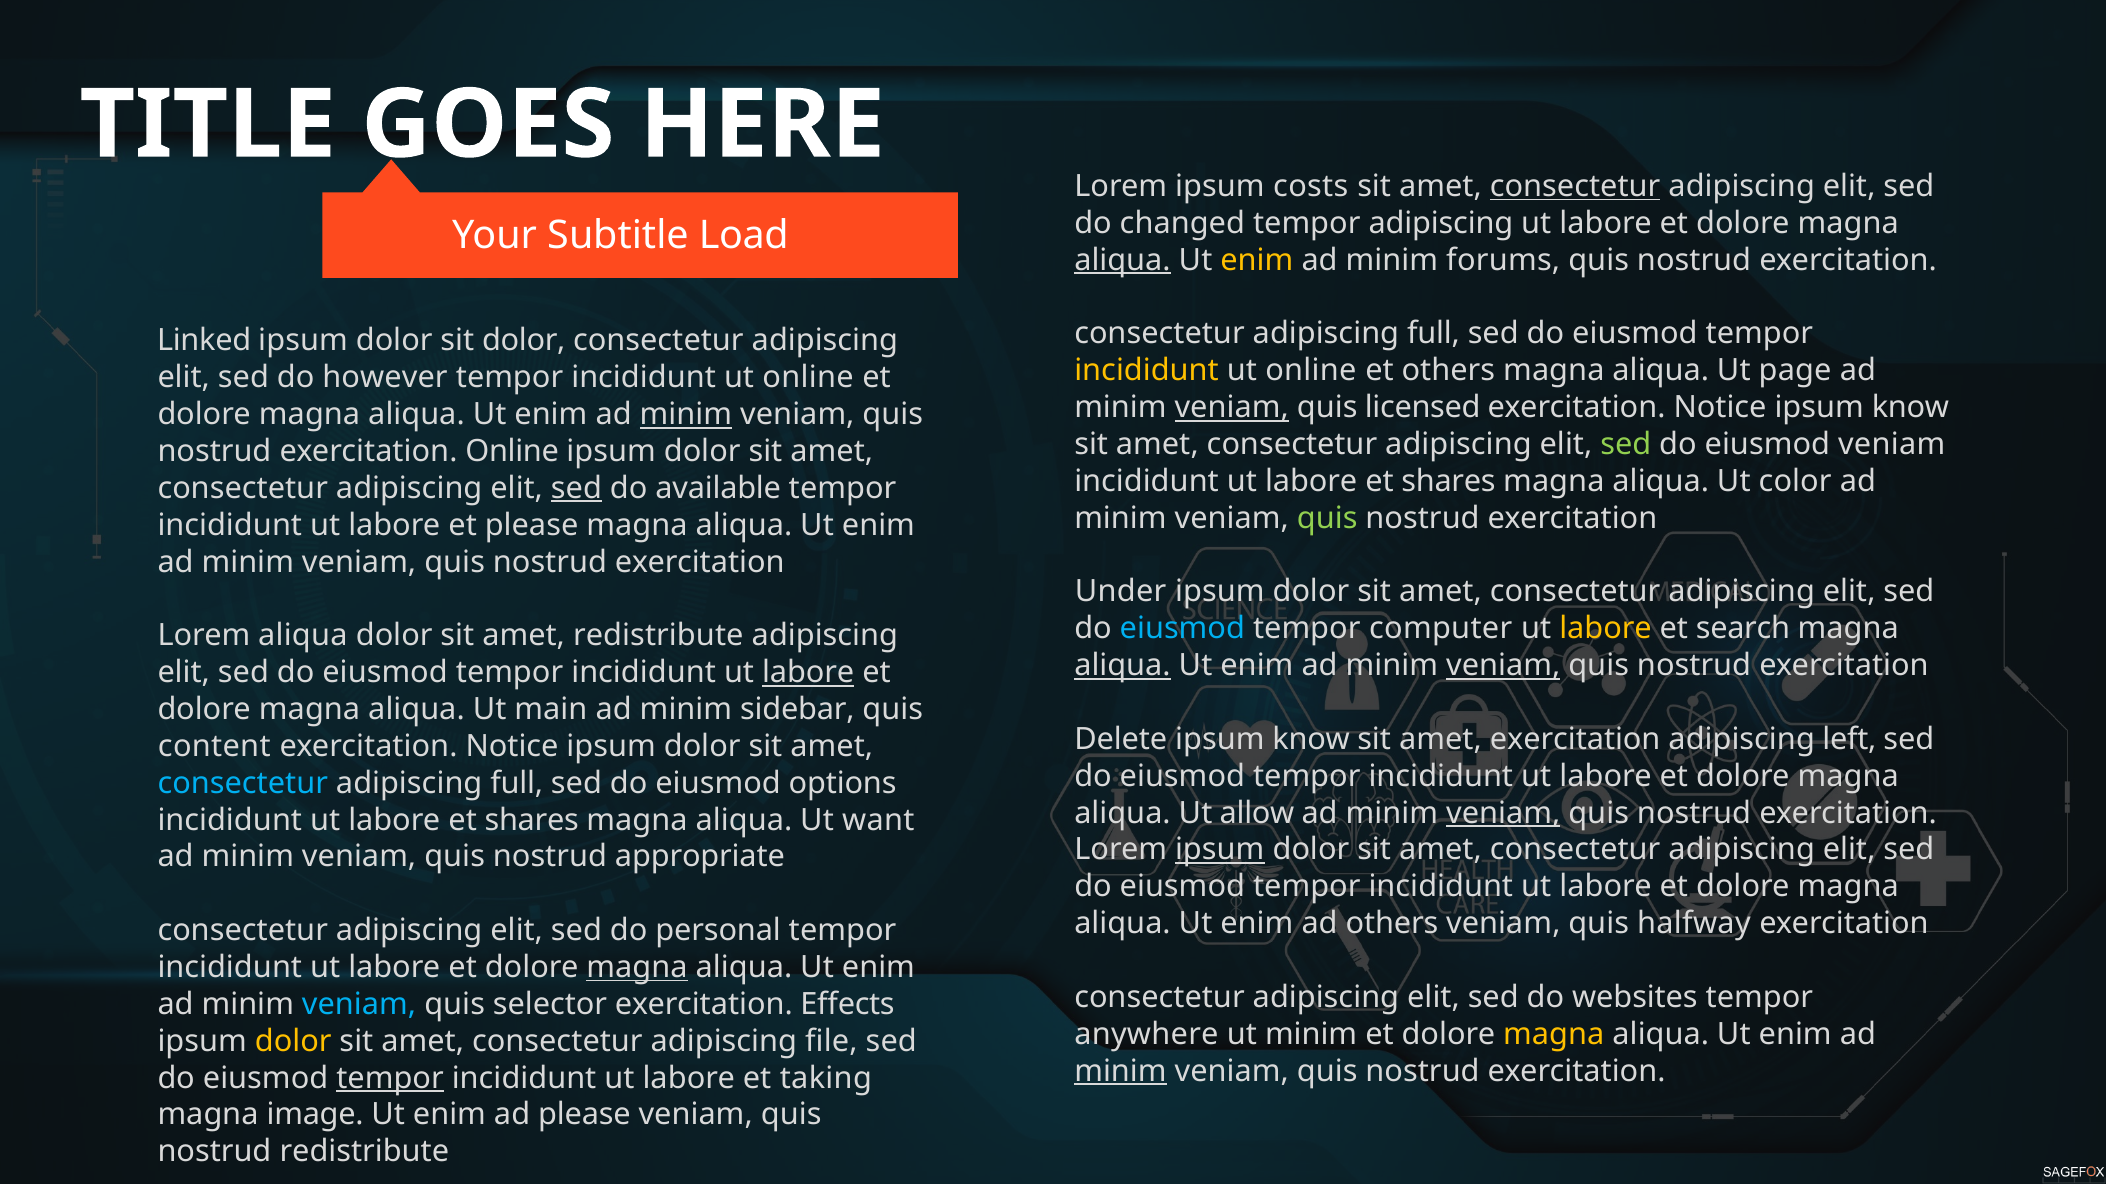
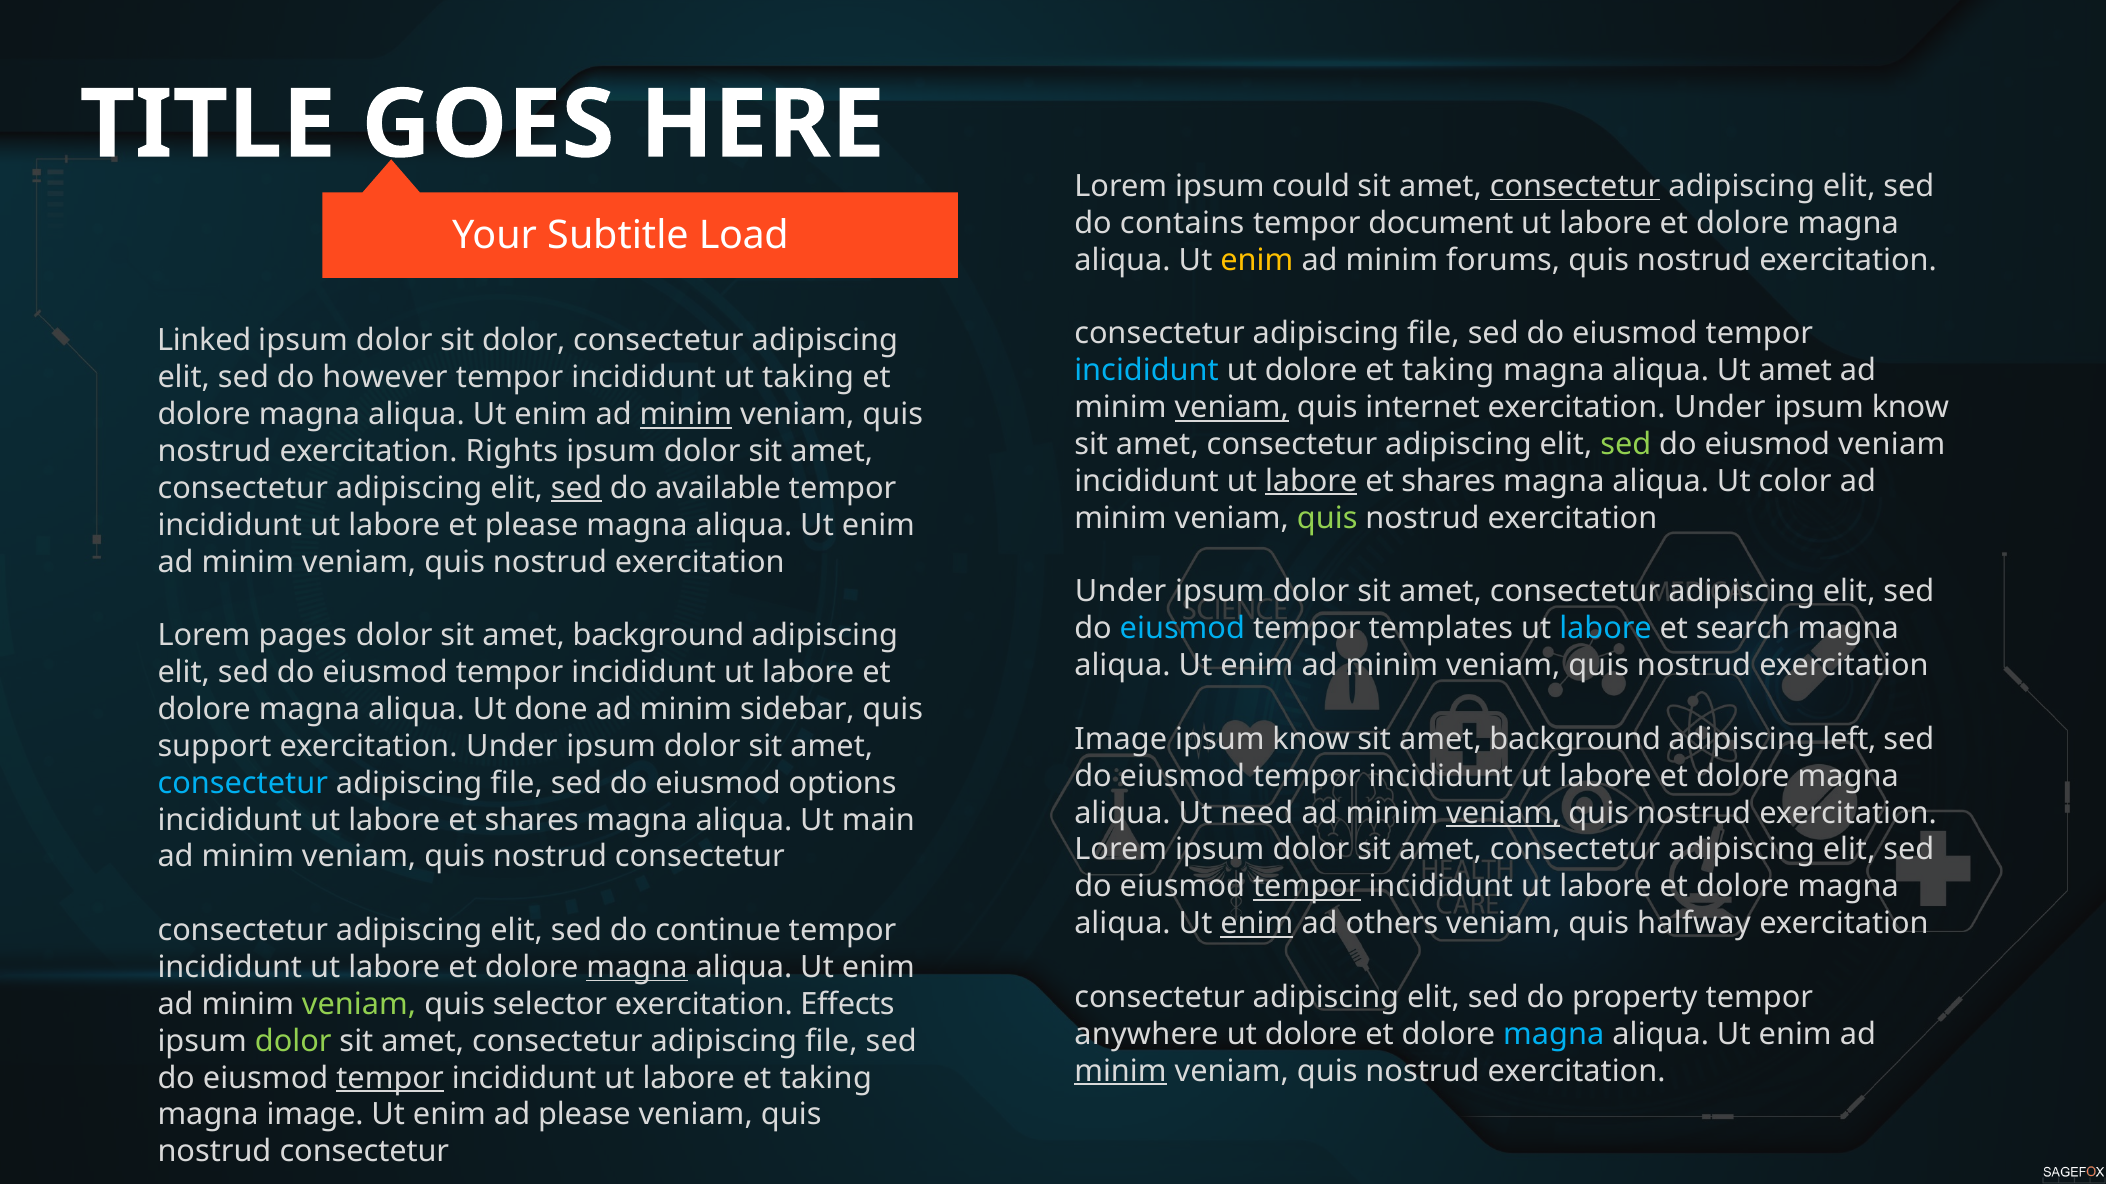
costs: costs -> could (1311, 186)
changed: changed -> contains (1182, 223)
tempor adipiscing: adipiscing -> document (1441, 223)
aliqua underline: present -> none (1122, 260)
full: full -> file (1433, 334)
incididunt colour: yellow -> light blue (1147, 371)
online: online -> dolore (1311, 371)
others: others -> taking (1448, 371)
Ut page: page -> amet (1795, 371)
online: online -> taking (808, 378)
licensed: licensed -> internet (1423, 408)
Notice: Notice -> Under (1720, 408)
exercitation Online: Online -> Rights (512, 452)
labore underline: none -> present (1311, 481)
computer: computer -> templates (1441, 629)
labore colour: yellow -> light blue (1606, 629)
Lorem aliqua: aliqua -> pages (303, 636)
dolor sit amet redistribute: redistribute -> background (658, 636)
aliqua underline: present -> none (1122, 666)
veniam underline: present -> none (1503, 666)
labore underline: present -> none (808, 673)
main: main -> done (551, 710)
Delete: Delete -> Image (1121, 740)
exercitation: exercitation -> background (1575, 740)
content: content -> support (214, 747)
Notice: Notice -> Under (512, 747)
full: full -> file (517, 783)
allow: allow -> need (1257, 813)
want: want -> main (878, 820)
ipsum underline: present -> none (1220, 850)
appropriate: appropriate -> consectetur (700, 857)
tempor underline: none -> present (1307, 887)
enim underline: none -> present (1257, 924)
personal: personal -> continue (718, 931)
websites: websites -> property (1635, 998)
veniam colour: light blue -> light green (359, 1005)
minim: minim -> dolore (1311, 1035)
magna colour: yellow -> light blue (1554, 1035)
dolor colour: yellow -> light green (293, 1042)
redistribute: redistribute -> consectetur (364, 1152)
